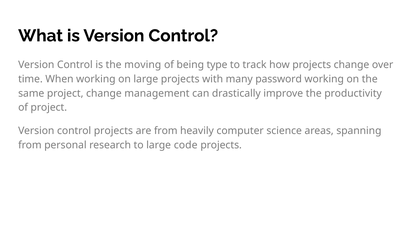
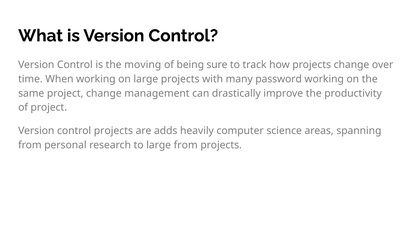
type: type -> sure (217, 65)
are from: from -> adds (166, 131)
large code: code -> from (186, 145)
